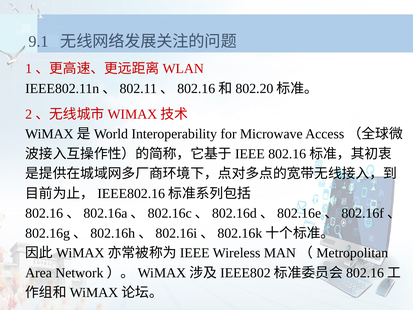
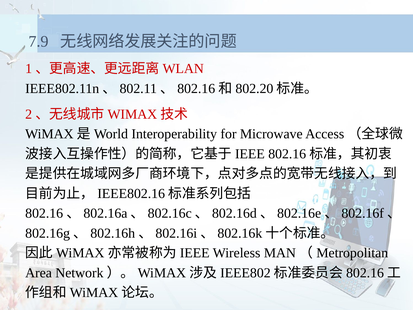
9.1: 9.1 -> 7.9 (38, 41)
